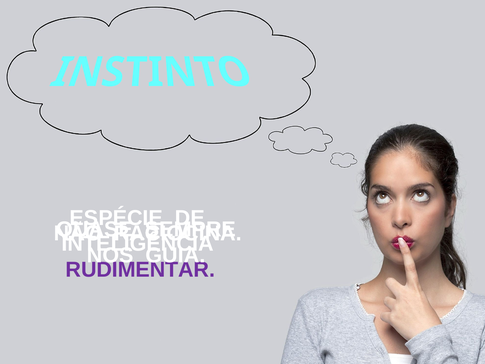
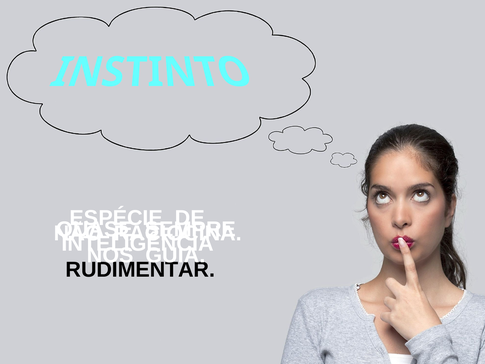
RUDIMENTAR colour: purple -> black (140, 270)
